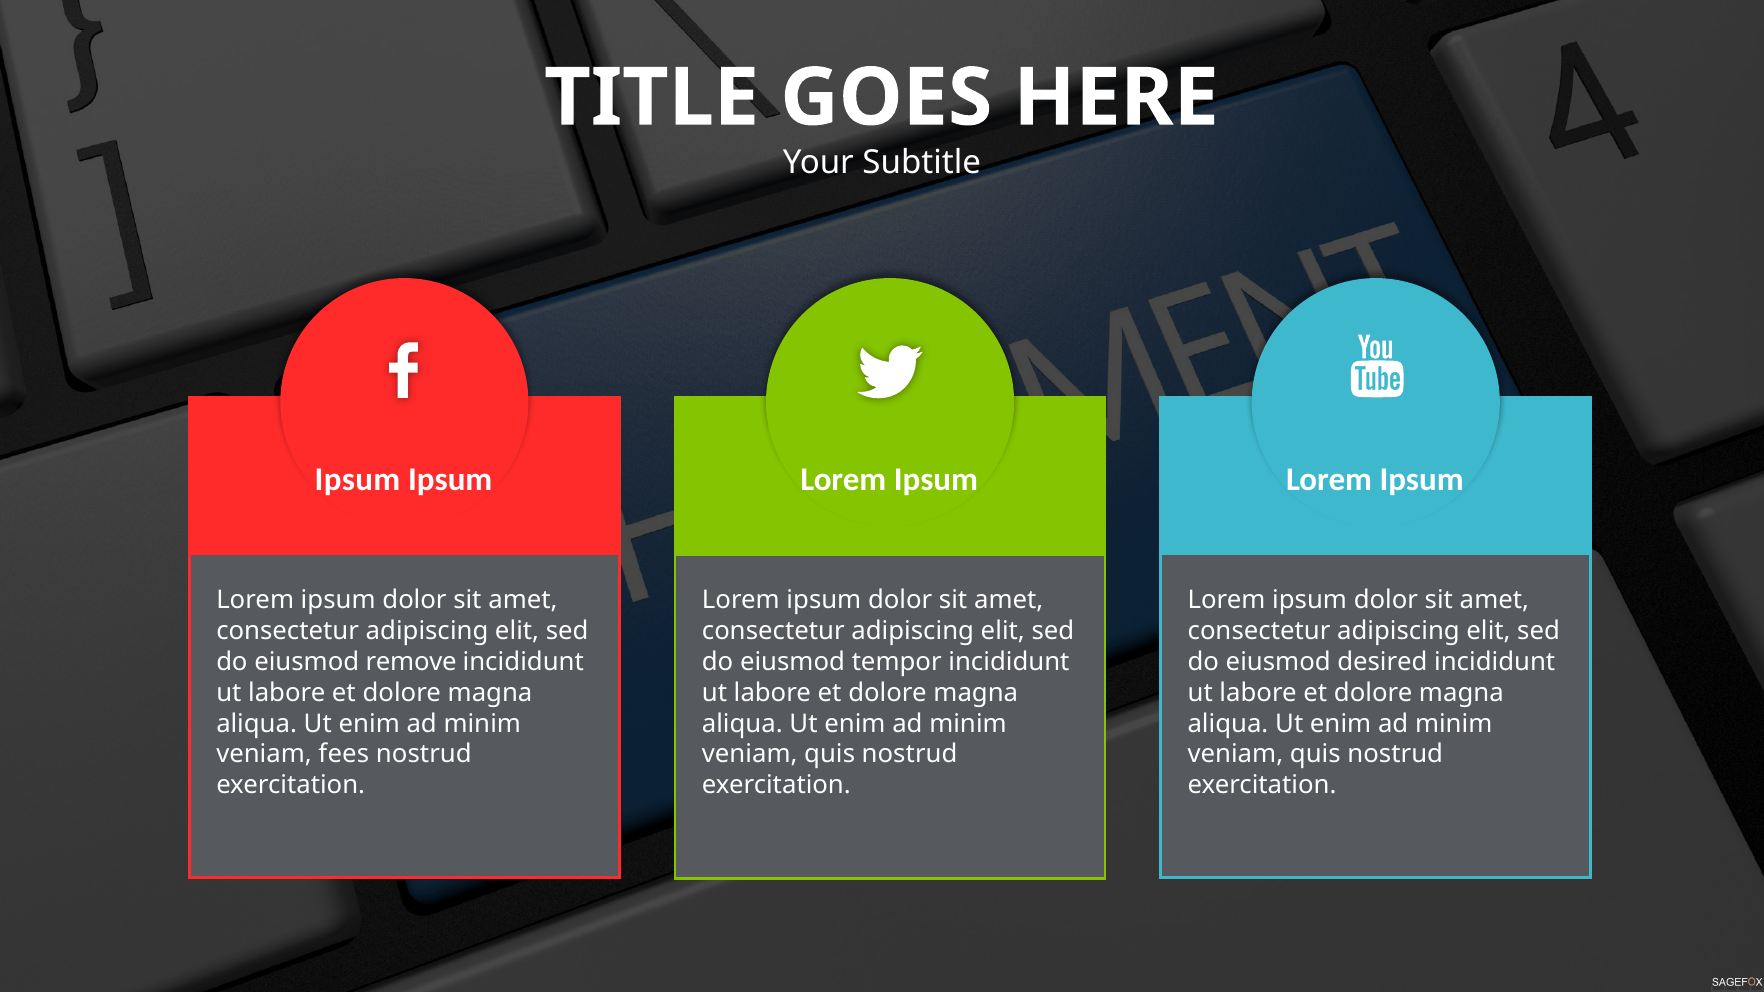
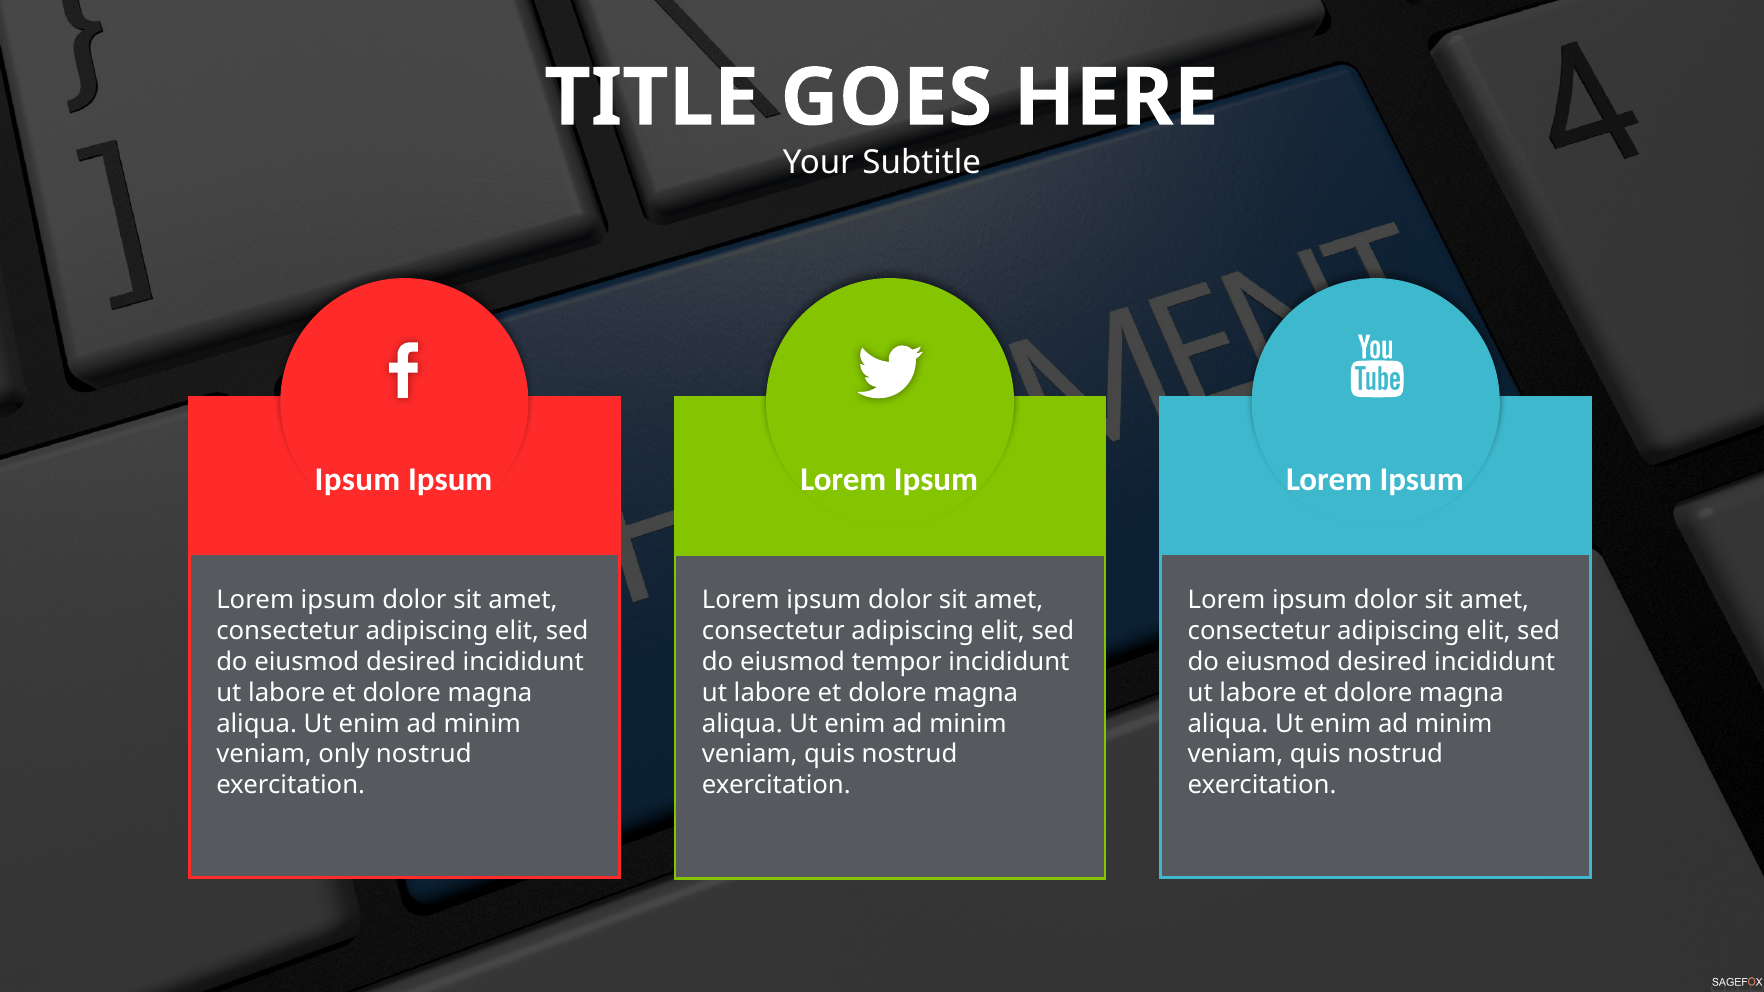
remove: remove -> desired (411, 662)
fees: fees -> only (344, 755)
